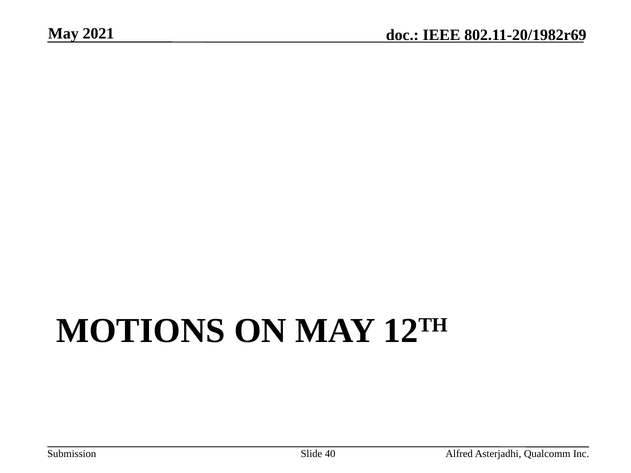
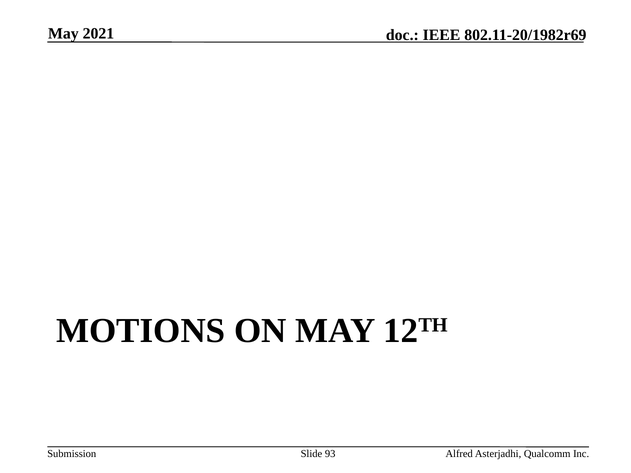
40: 40 -> 93 (330, 454)
